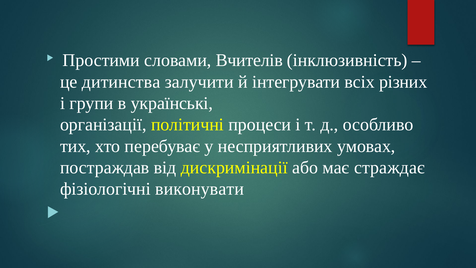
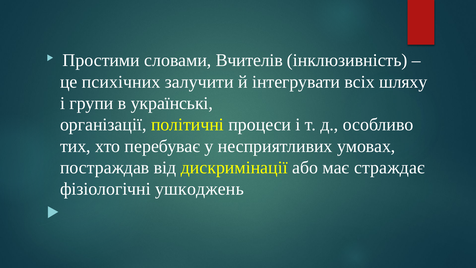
дитинства: дитинства -> психічних (121, 82)
різних: різних -> шляху (403, 82)
виконувати: виконувати -> ушкоджень (200, 189)
